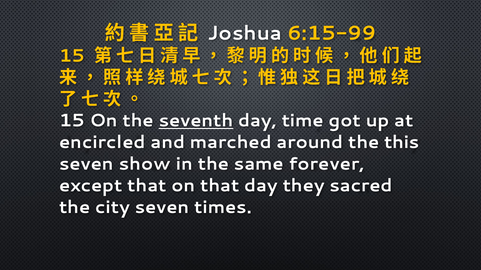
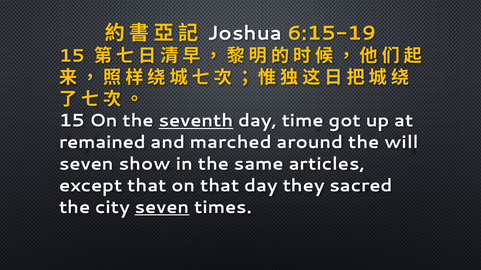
6:15-99: 6:15-99 -> 6:15-19 (332, 33)
encircled: encircled -> remained (102, 143)
this: this -> will (401, 143)
forever: forever -> articles (327, 164)
seven underline: none -> present (162, 208)
